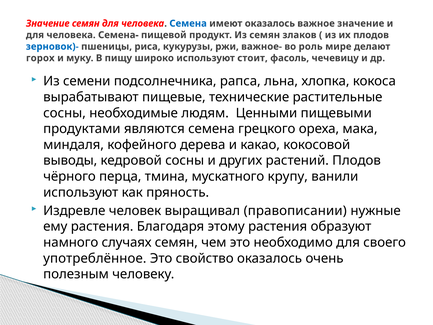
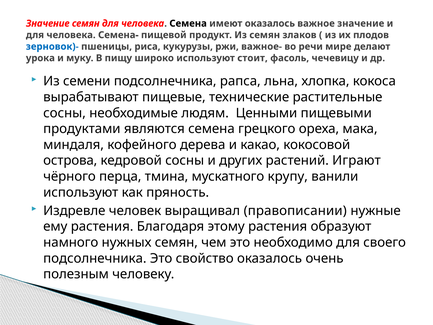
Семена colour: blue -> black (188, 23)
роль: роль -> речи (311, 46)
горох: горох -> урока (40, 58)
выводы: выводы -> острова (70, 160)
растений Плодов: Плодов -> Играют (356, 160)
случаях: случаях -> нужных (127, 242)
употреблённое: употреблённое -> подсолнечника (95, 258)
